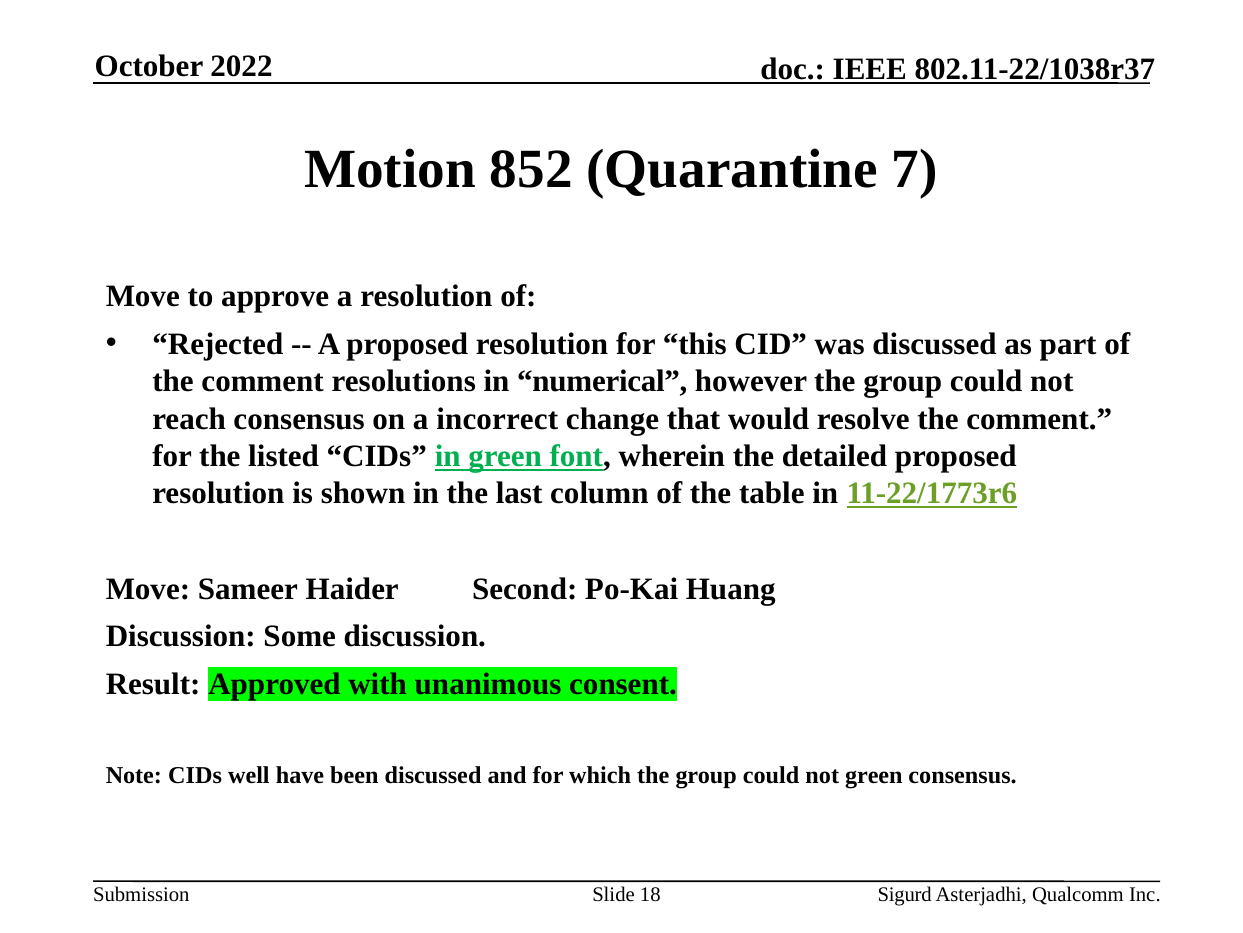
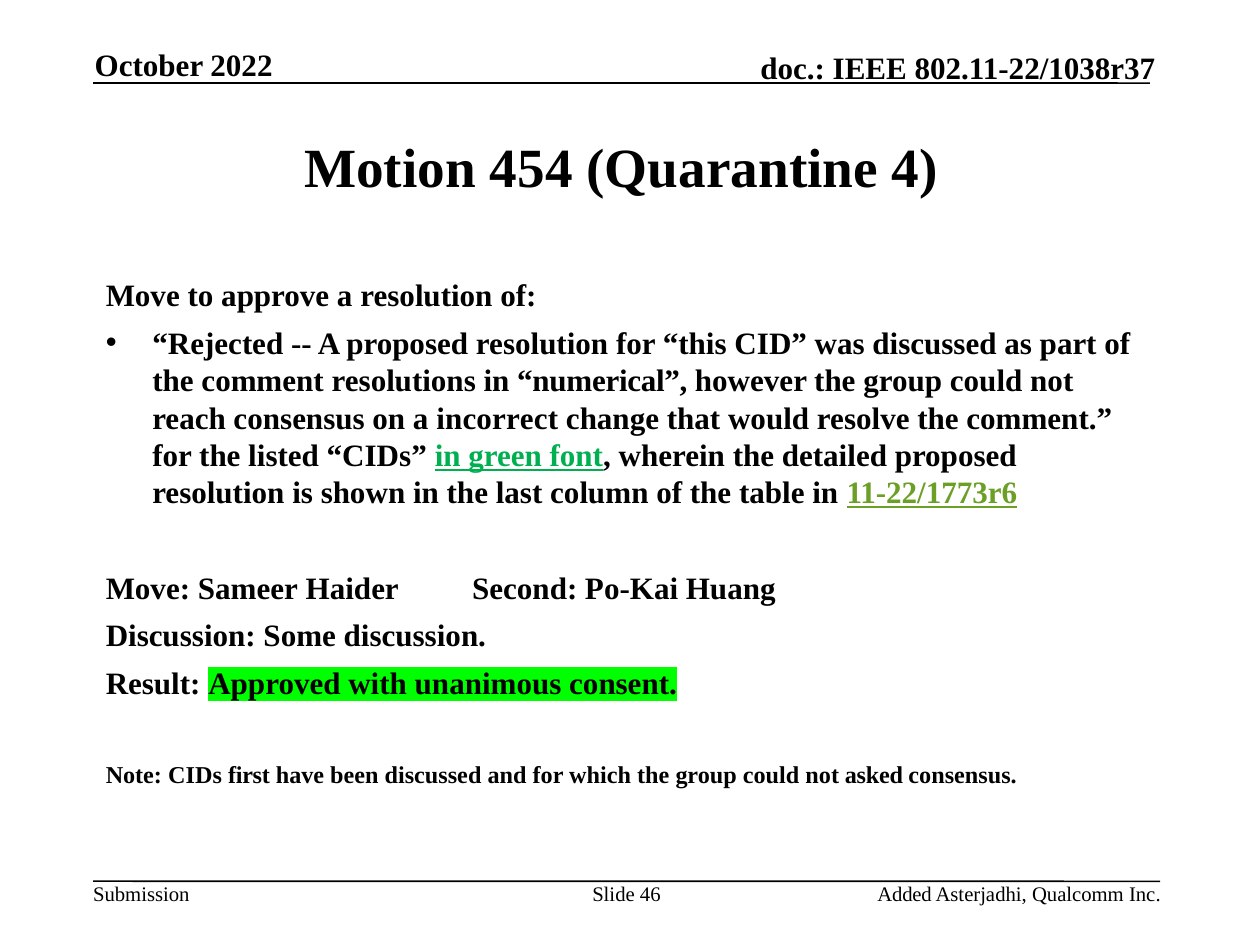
852: 852 -> 454 (531, 169)
7: 7 -> 4 (915, 169)
well: well -> first (249, 775)
not green: green -> asked (874, 775)
18: 18 -> 46 (650, 894)
Sigurd: Sigurd -> Added (905, 894)
